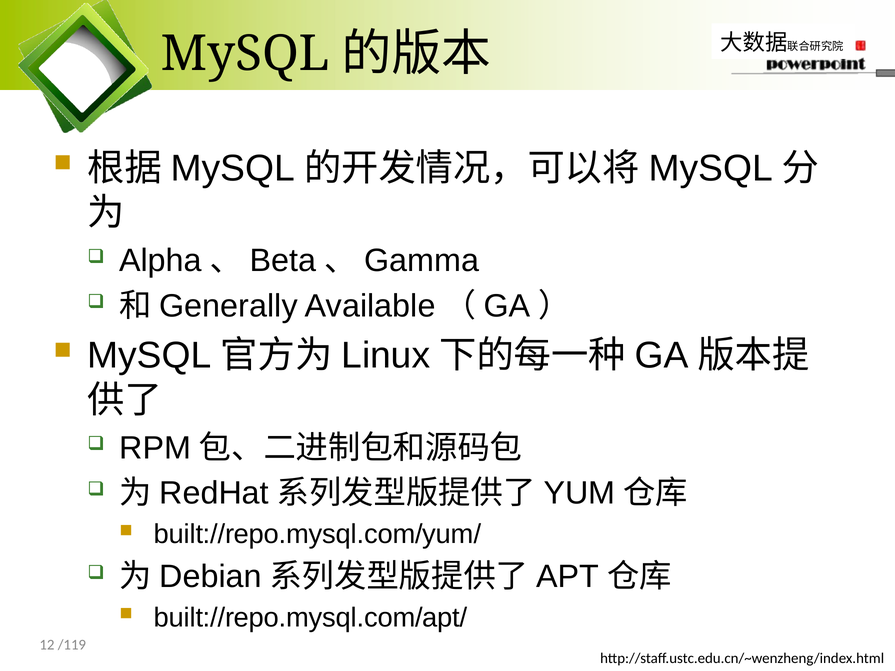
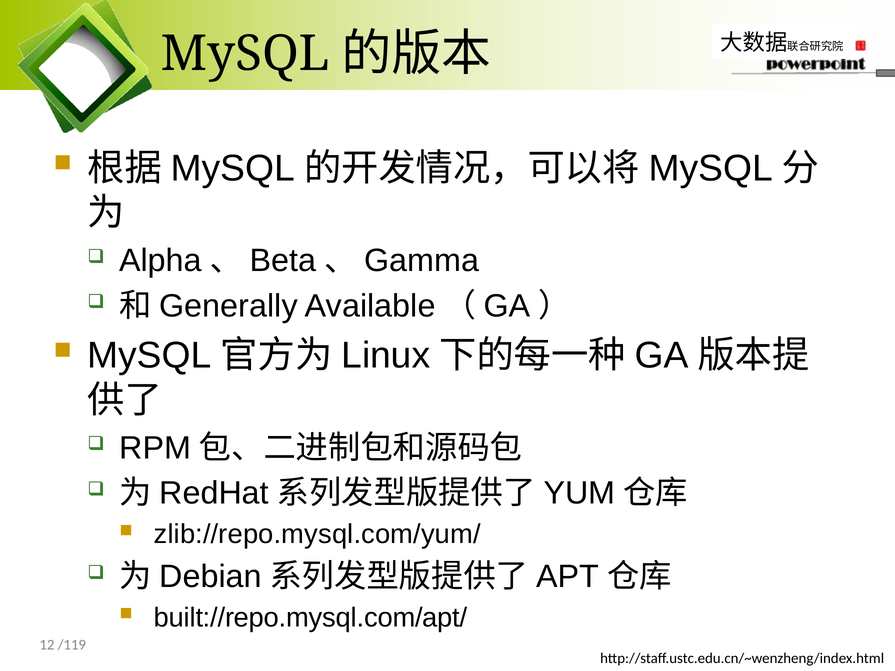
built://repo.mysql.com/yum/: built://repo.mysql.com/yum/ -> zlib://repo.mysql.com/yum/ (317, 534)
